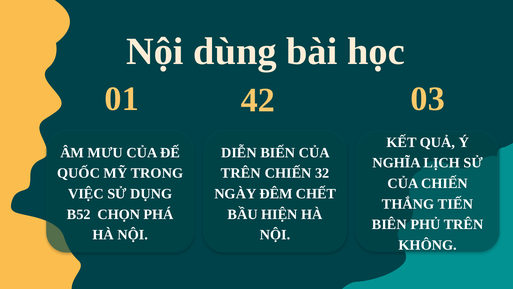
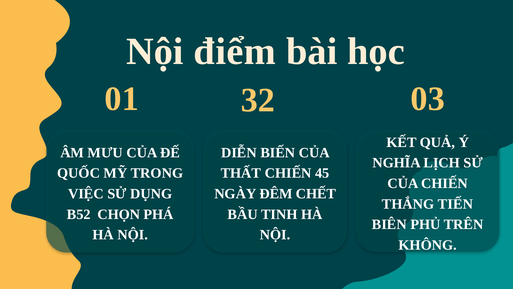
dùng: dùng -> điểm (235, 52)
42: 42 -> 32 (258, 100)
TRÊN: TRÊN -> THẤT (241, 173)
32: 32 -> 45 (322, 173)
HIỆN: HIỆN -> TINH (279, 214)
